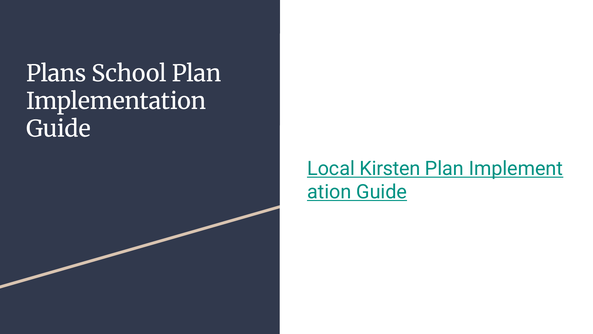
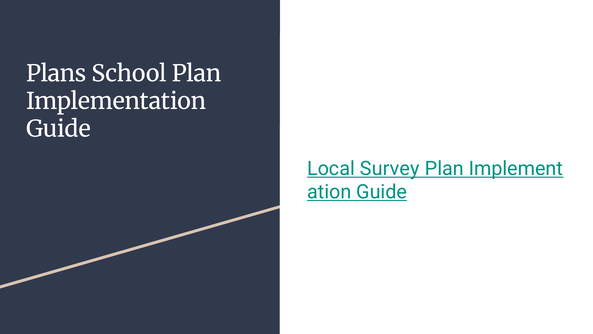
Kirsten: Kirsten -> Survey (390, 169)
